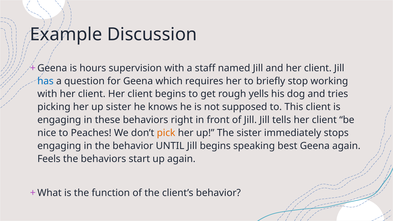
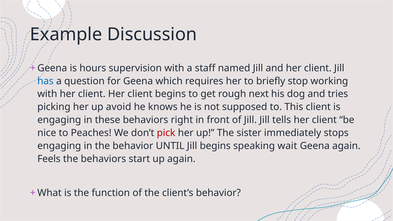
yells: yells -> next (259, 94)
up sister: sister -> avoid (119, 107)
pick colour: orange -> red (166, 133)
best: best -> wait (287, 146)
